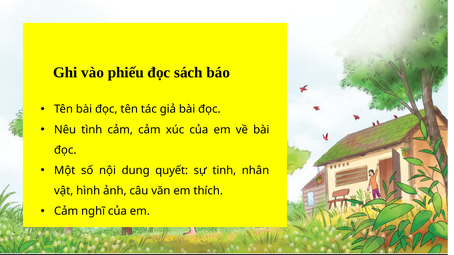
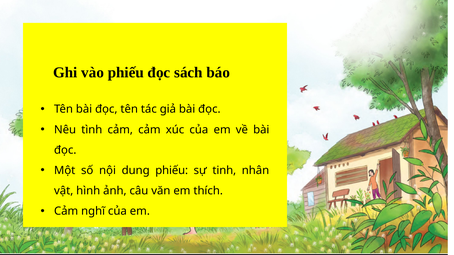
dung quyết: quyết -> phiếu (172, 171)
